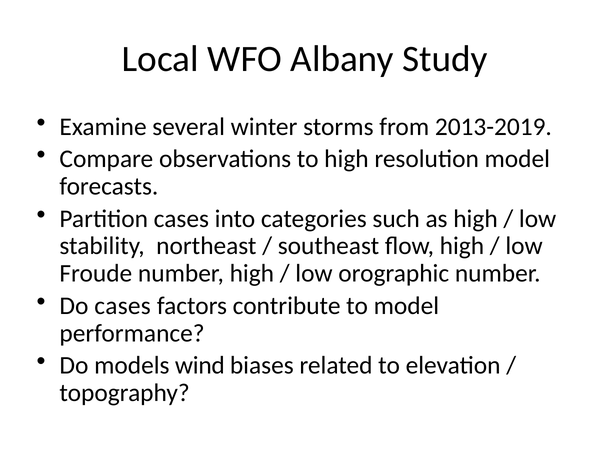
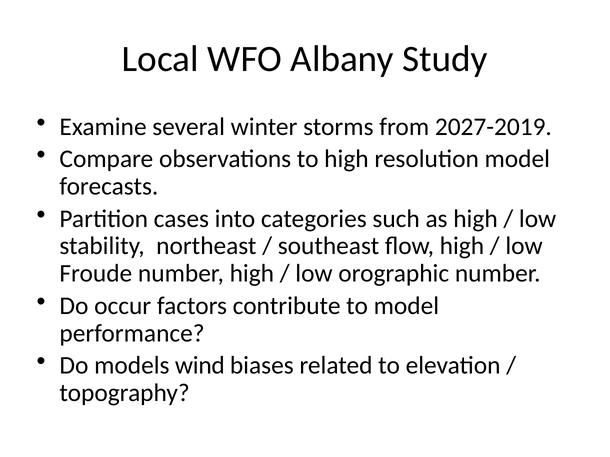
2013-2019: 2013-2019 -> 2027-2019 (493, 127)
Do cases: cases -> occur (123, 306)
